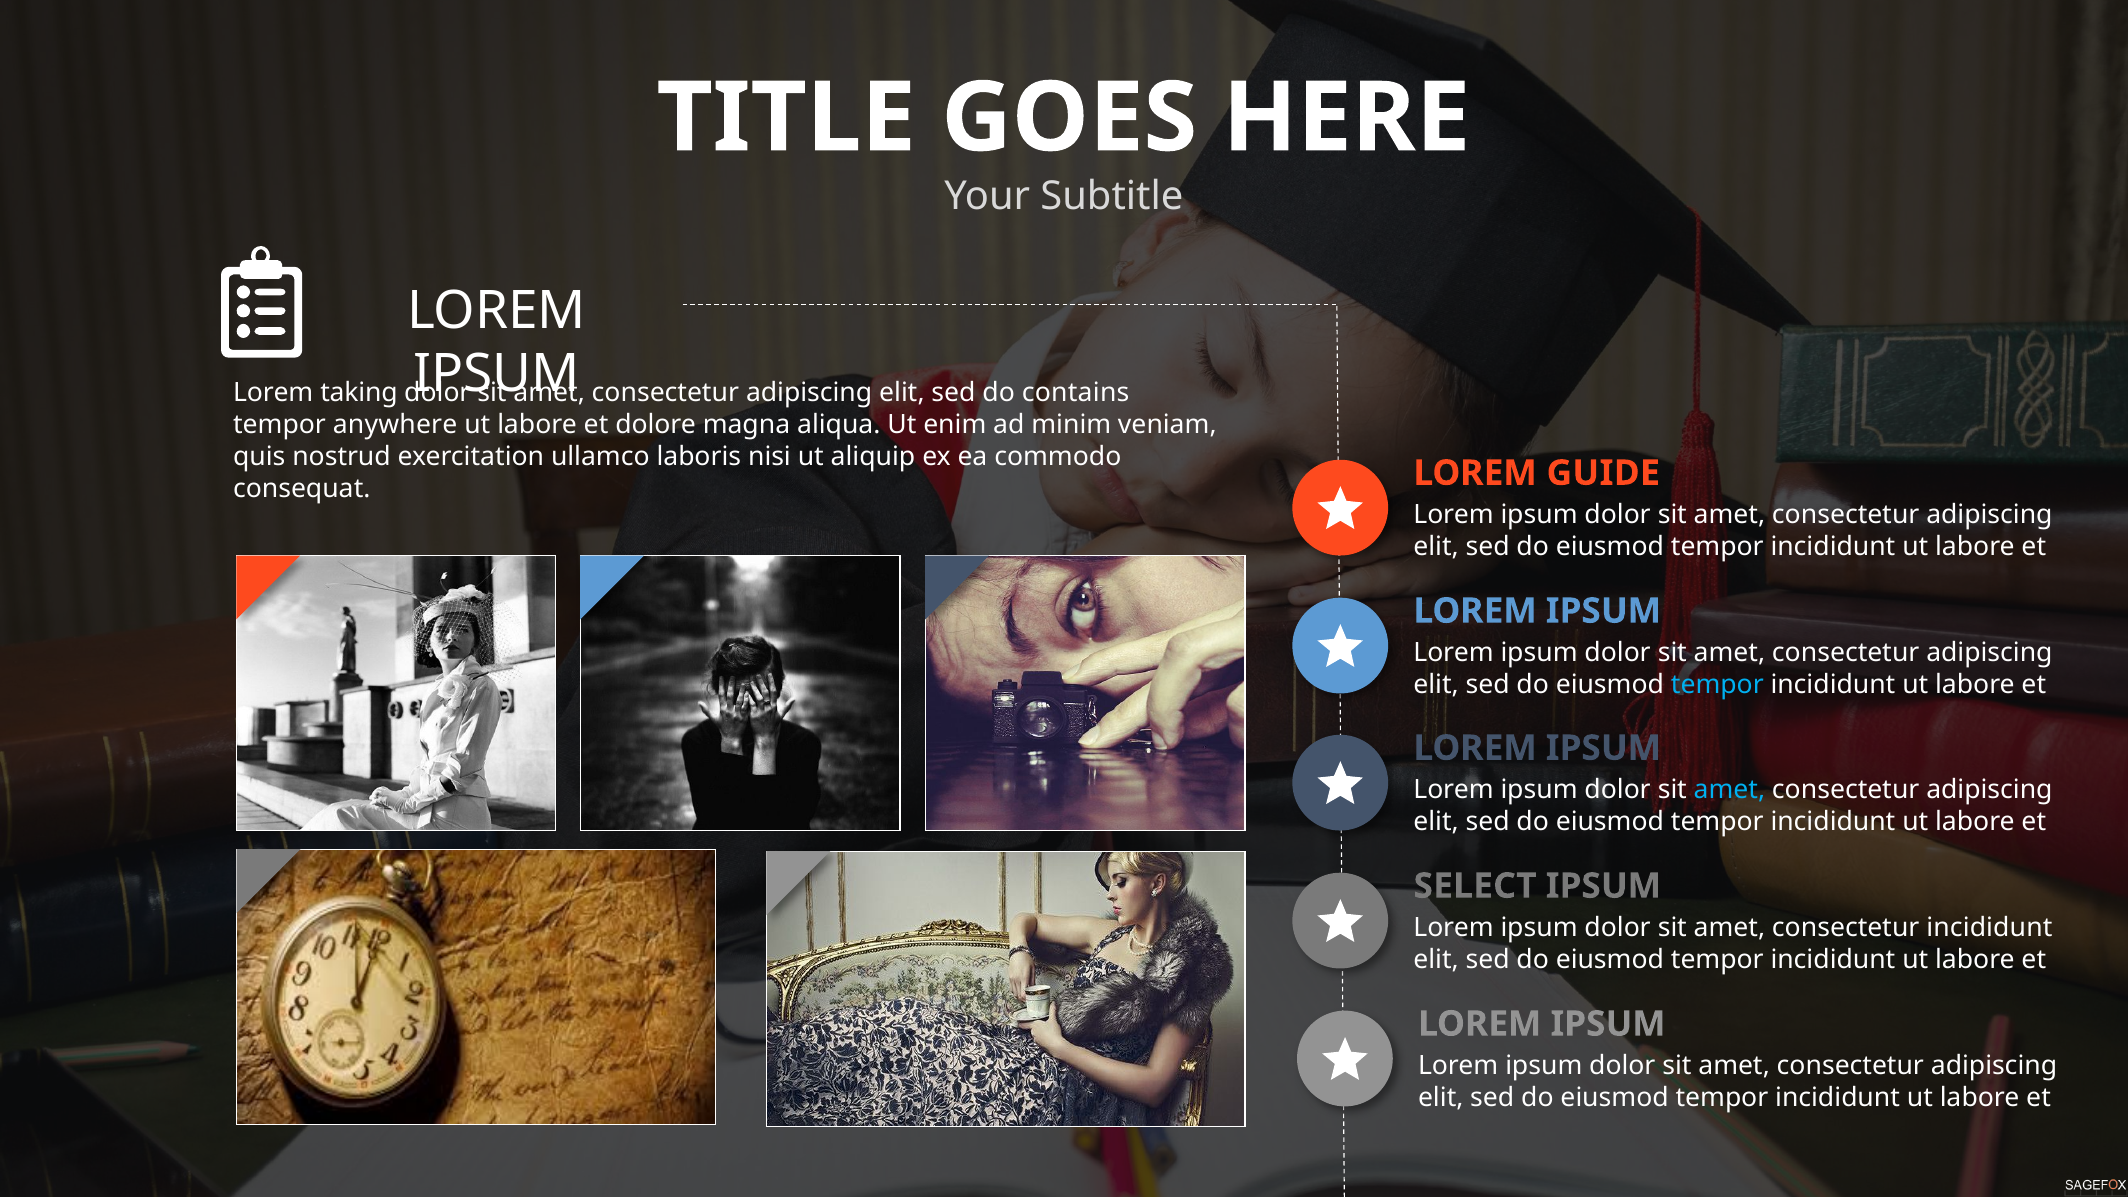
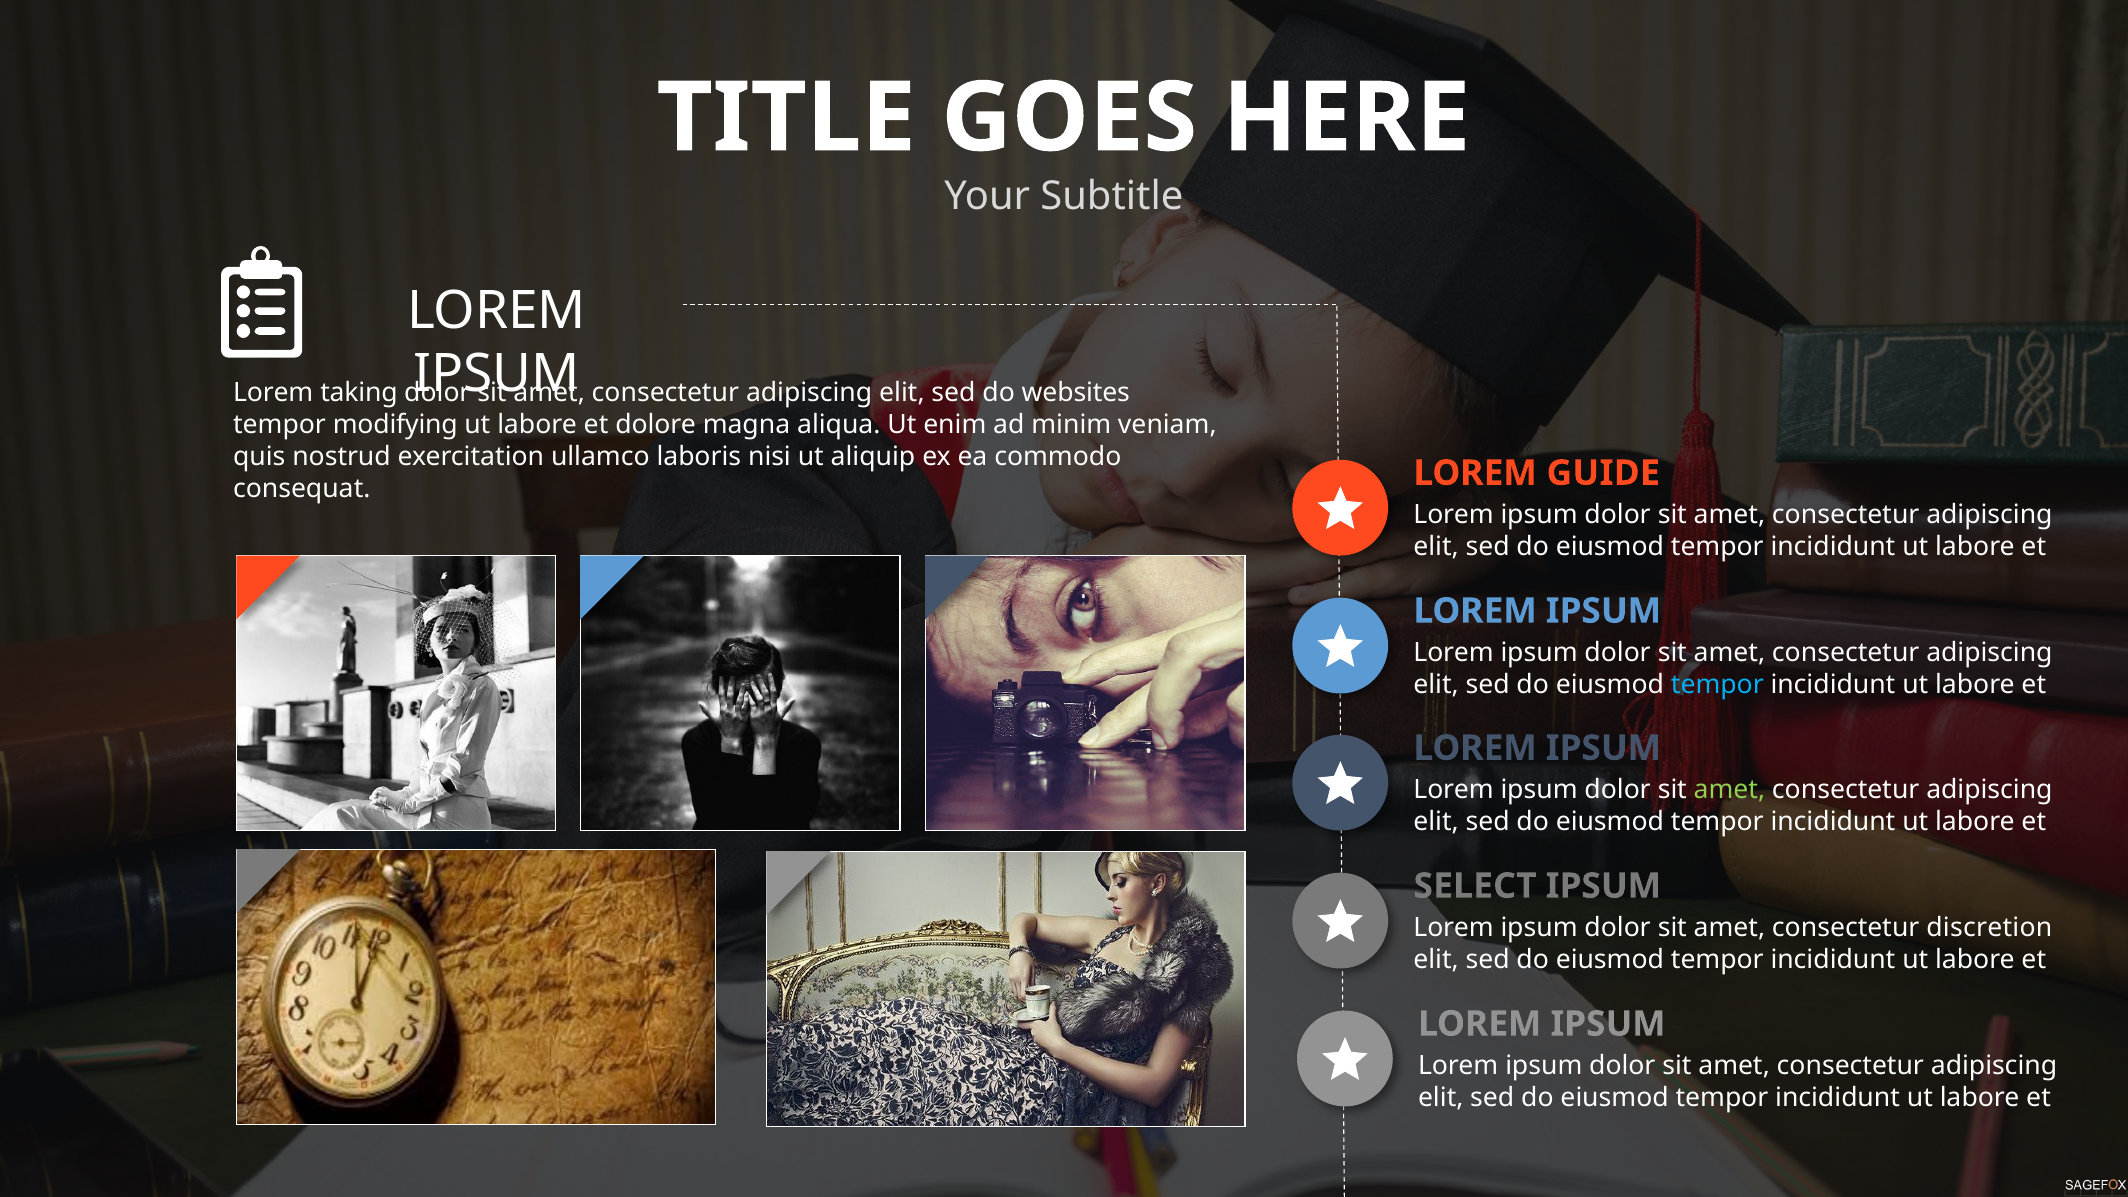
contains: contains -> websites (1076, 393)
anywhere: anywhere -> modifying (395, 425)
amet colour: light blue -> light green (1729, 790)
consectetur incididunt: incididunt -> discretion (1989, 928)
